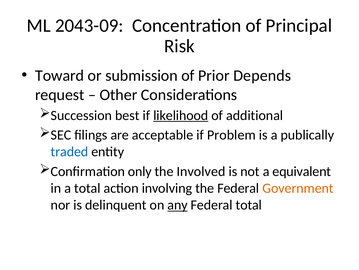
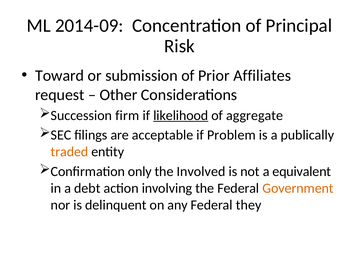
2043-09: 2043-09 -> 2014-09 (89, 25)
Depends: Depends -> Affiliates (262, 75)
best: best -> firm (127, 115)
additional: additional -> aggregate (255, 115)
traded colour: blue -> orange (69, 151)
a total: total -> debt (87, 188)
any underline: present -> none (178, 204)
Federal total: total -> they (249, 204)
